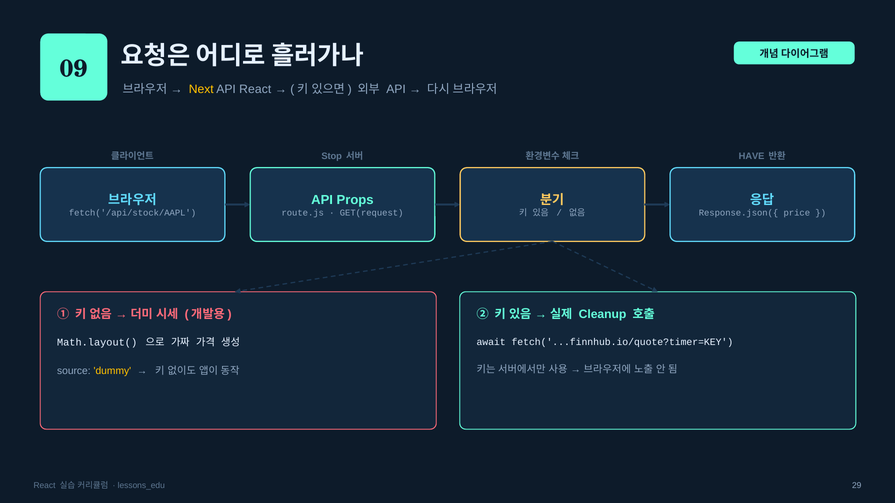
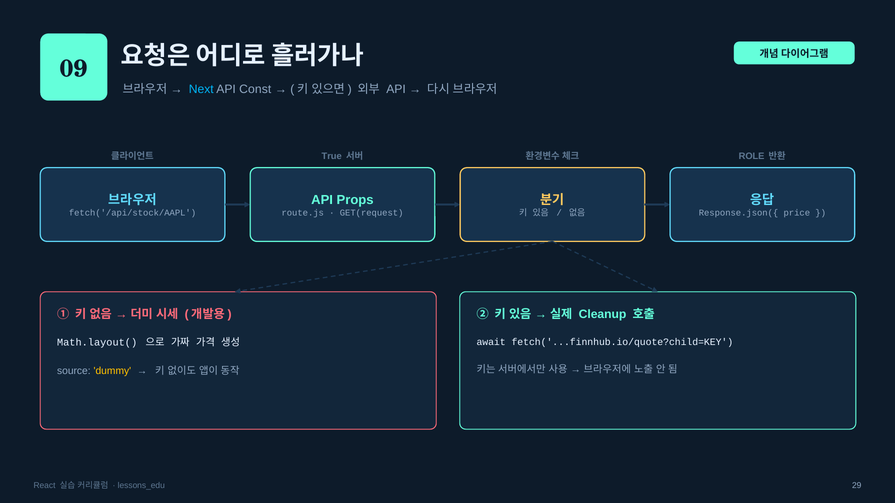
Next colour: yellow -> light blue (201, 89)
API React: React -> Const (255, 89)
Stop: Stop -> True (332, 156)
HAVE: HAVE -> ROLE (752, 156)
fetch('...finnhub.io/quote?timer=KEY: fetch('...finnhub.io/quote?timer=KEY -> fetch('...finnhub.io/quote?child=KEY (622, 342)
